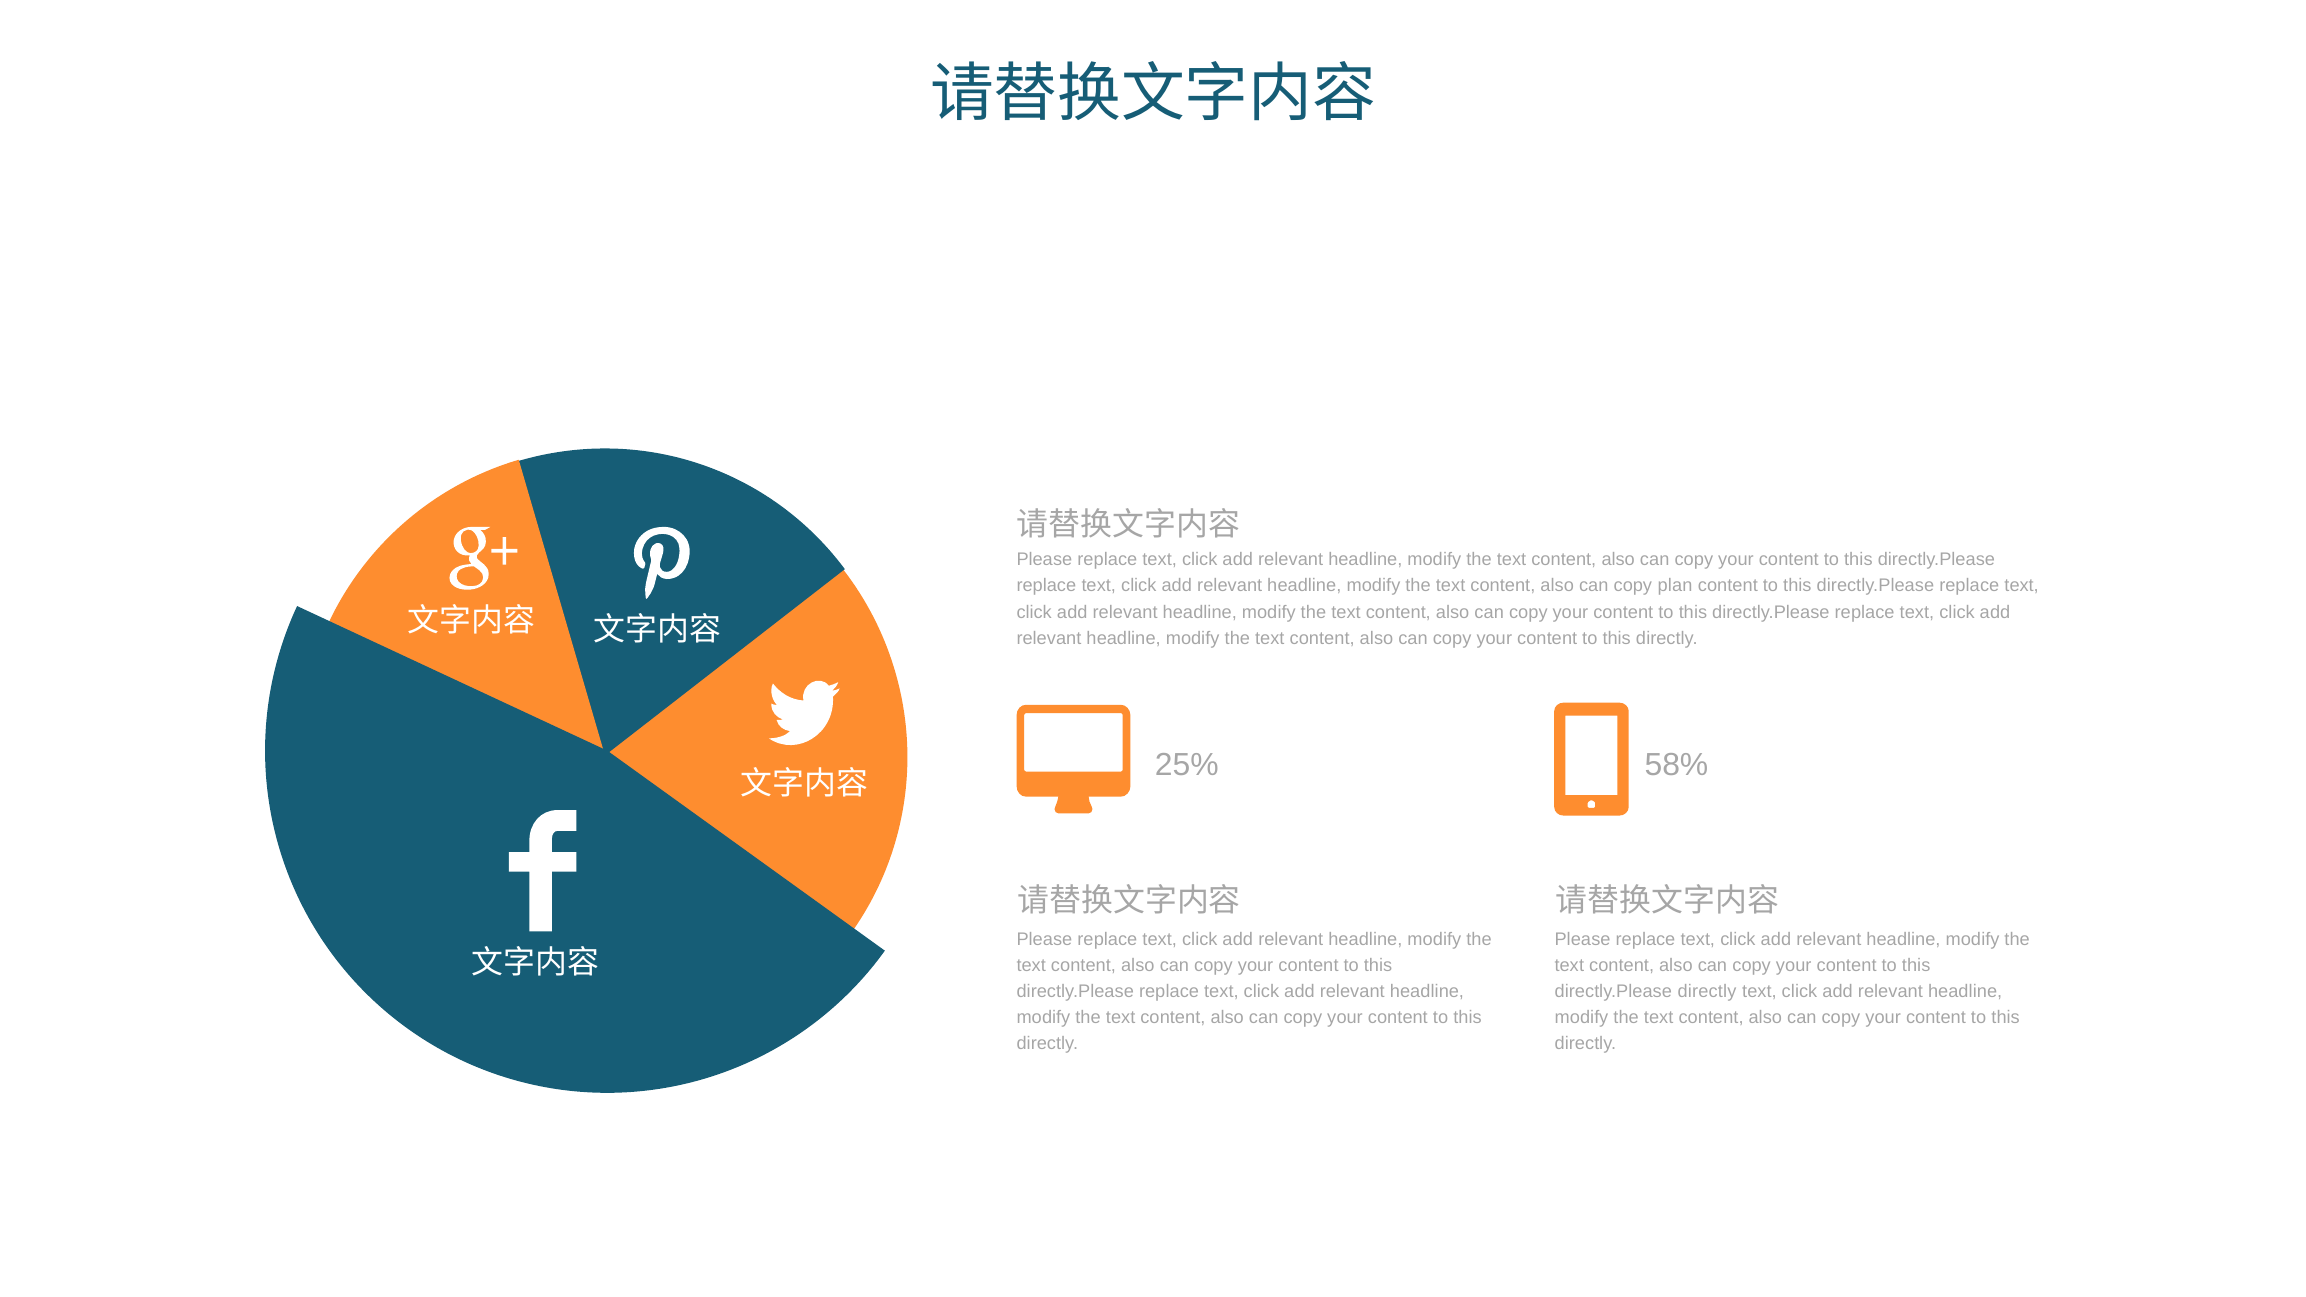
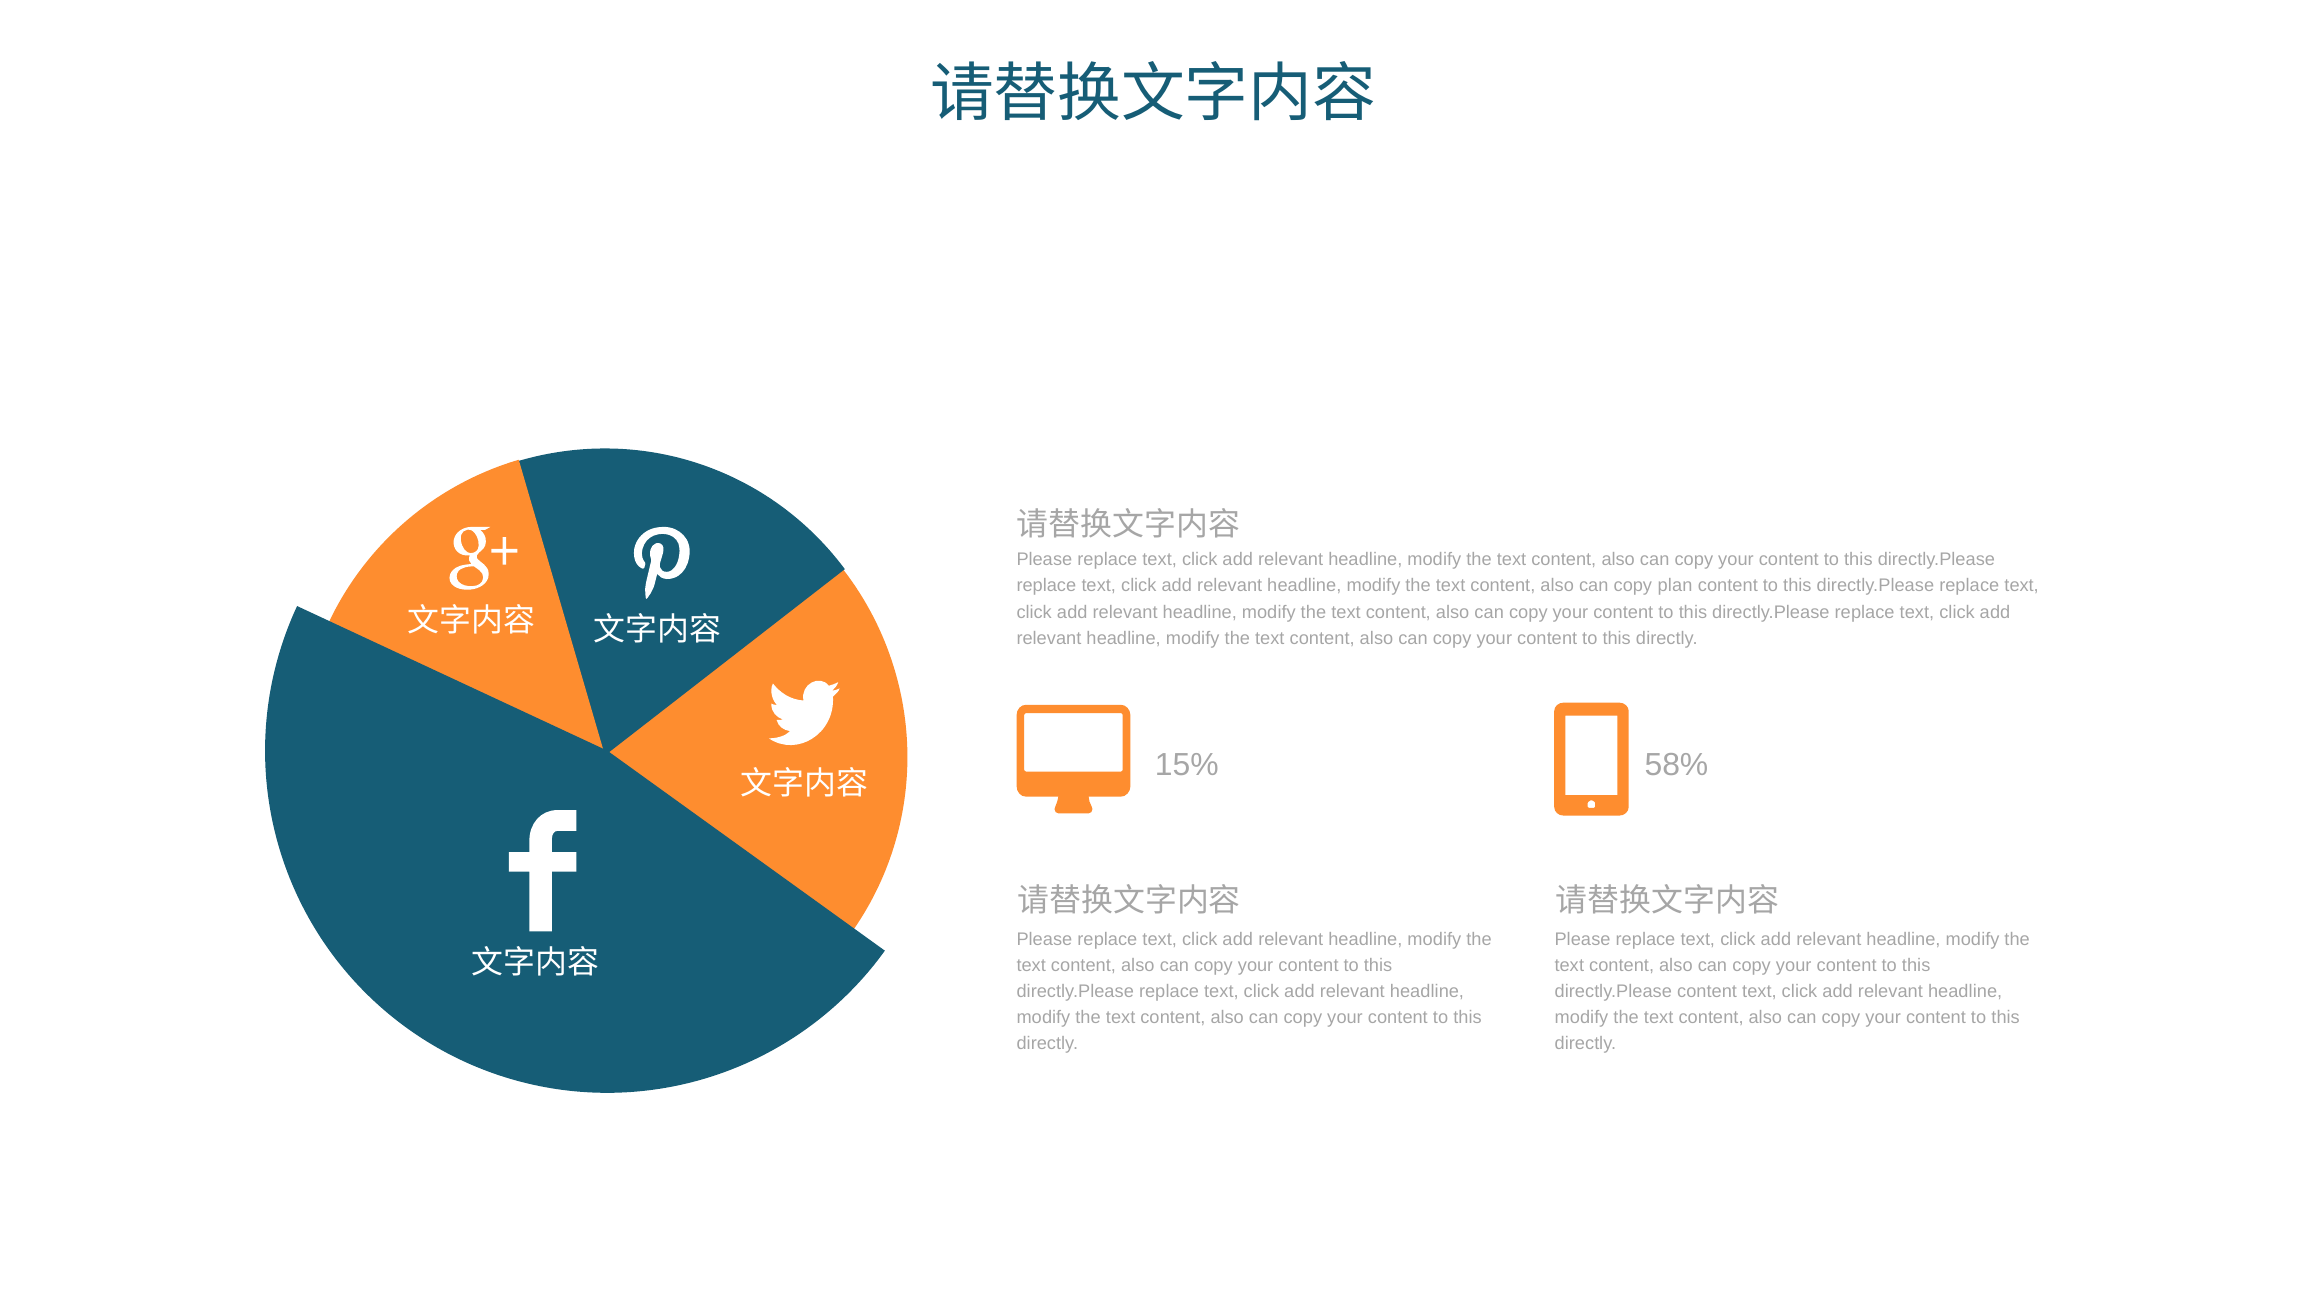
25%: 25% -> 15% (1187, 765)
directly.Please directly: directly -> content (1707, 992)
